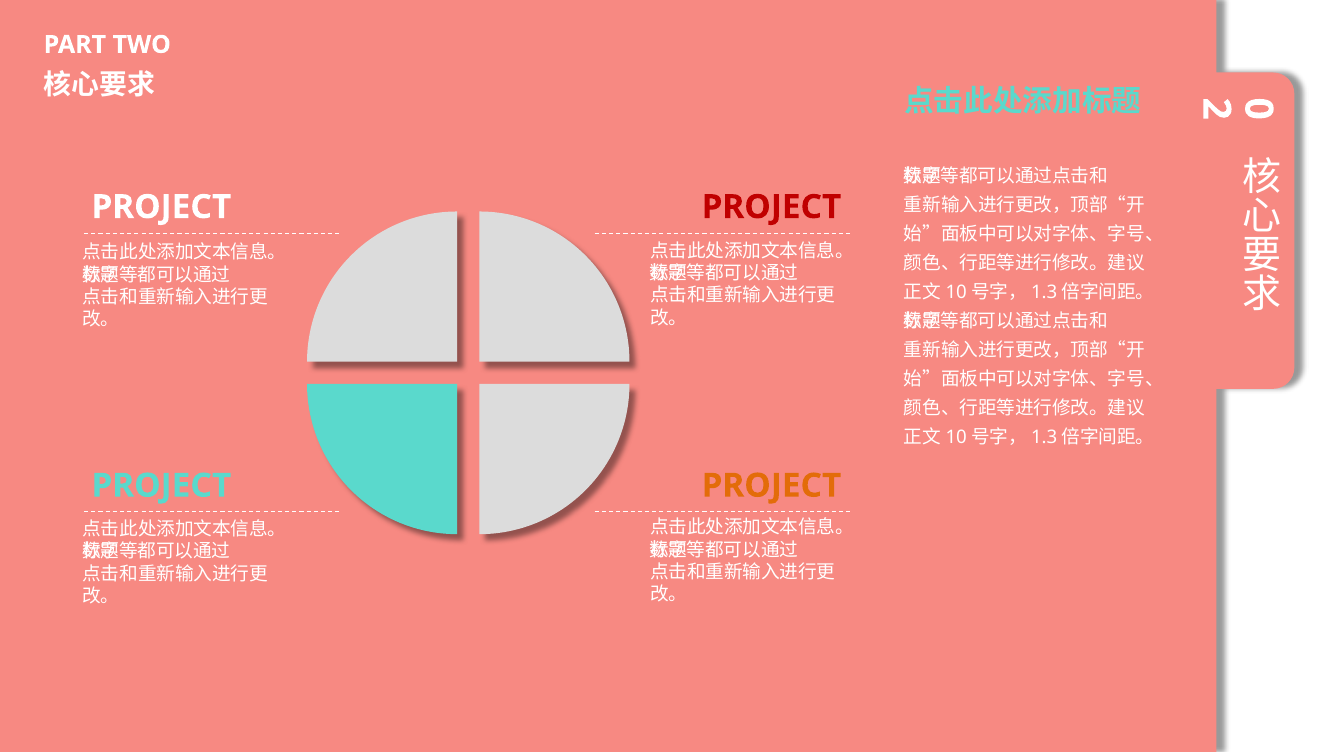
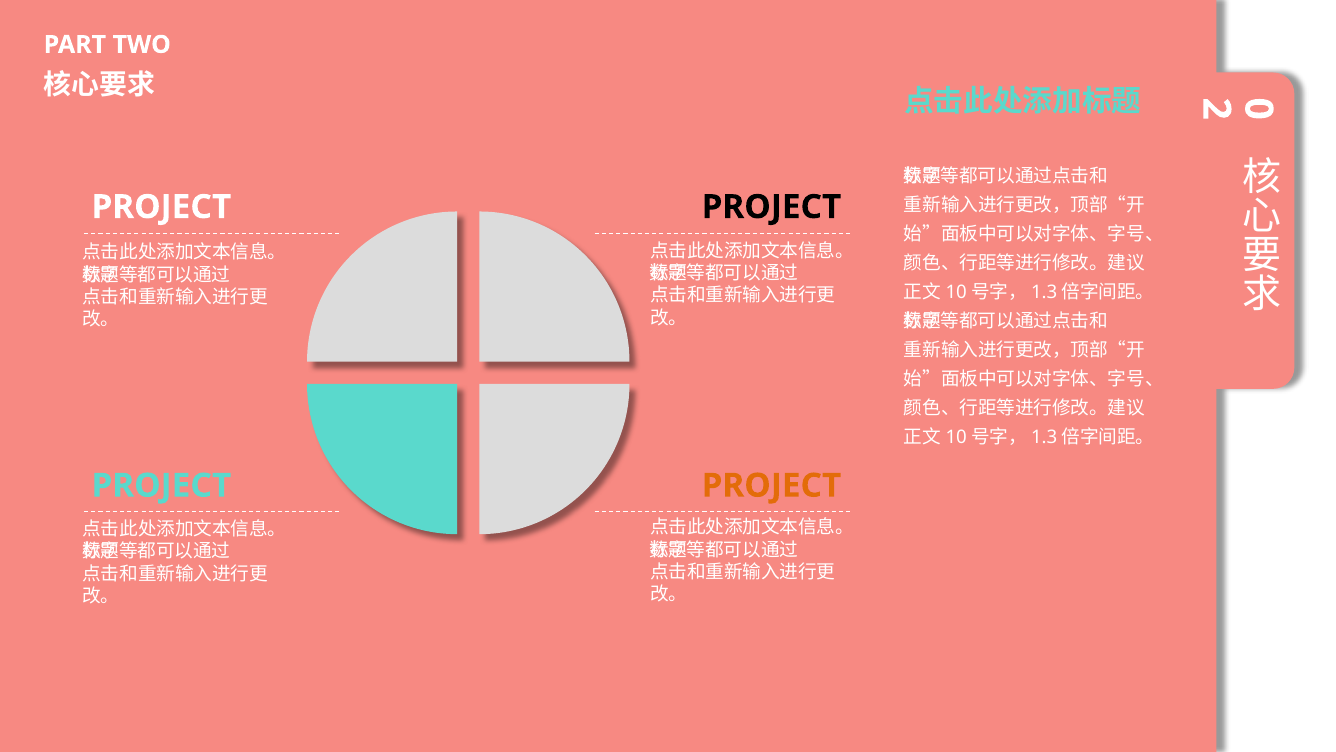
PROJECT colour: red -> black (771, 207)
